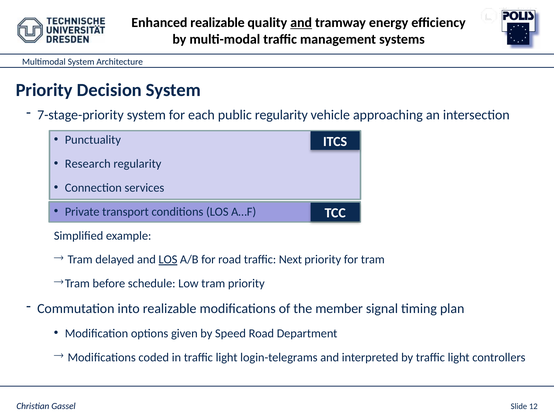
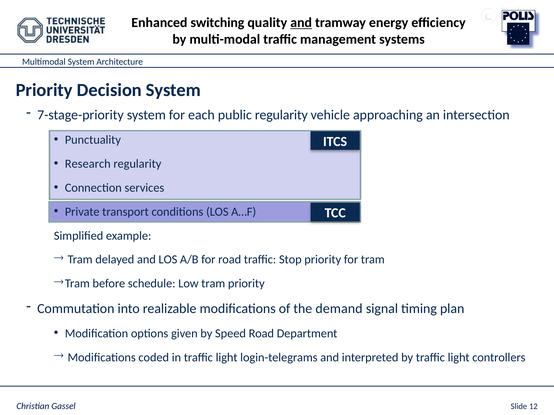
realizable: realizable -> switching (217, 23)
LOS underline: present -> none (168, 260)
Next: Next -> Stop (290, 260)
member: member -> demand (339, 309)
